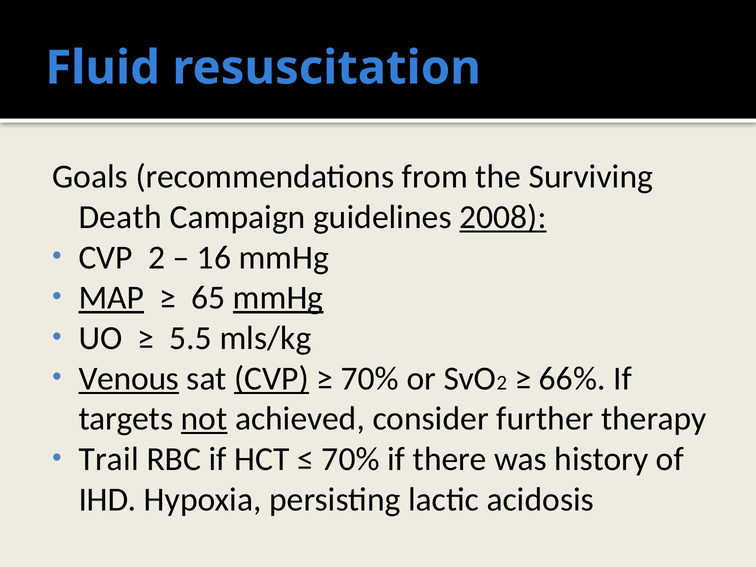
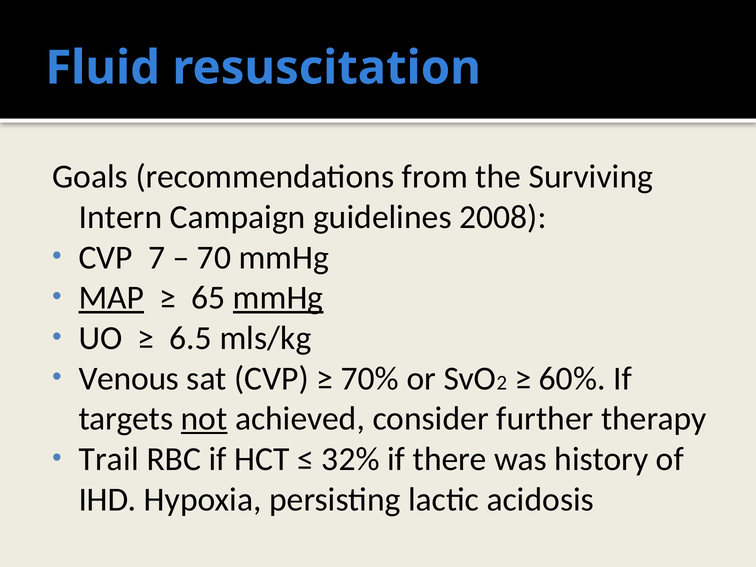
Death: Death -> Intern (120, 217)
2008 underline: present -> none (503, 217)
CVP 2: 2 -> 7 (157, 257)
16: 16 -> 70 (214, 257)
5.5: 5.5 -> 6.5 (191, 338)
Venous underline: present -> none (129, 378)
CVP underline: present -> none (272, 378)
66%: 66% -> 60% (572, 378)
70%: 70% -> 32% (351, 459)
